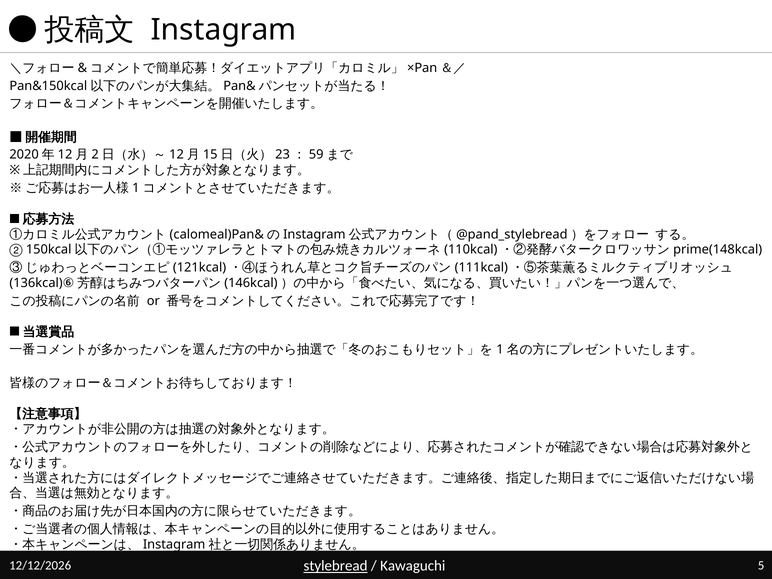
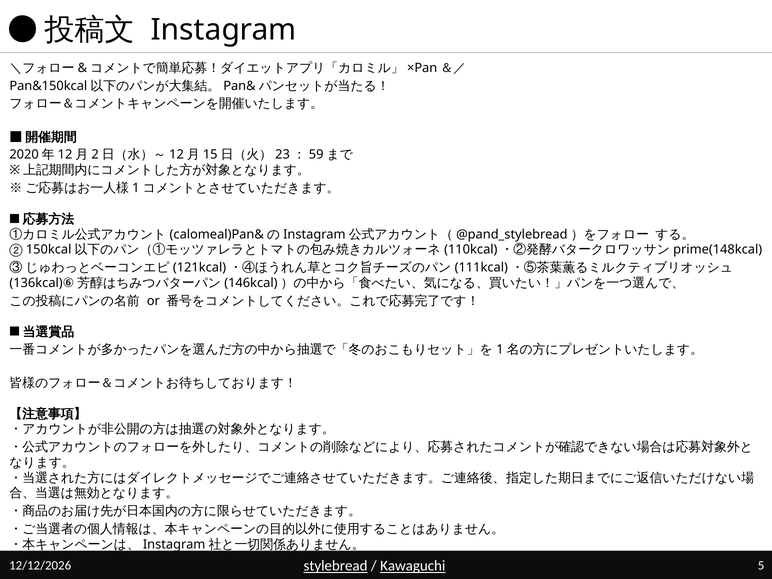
Kawaguchi underline: none -> present (413, 566)
